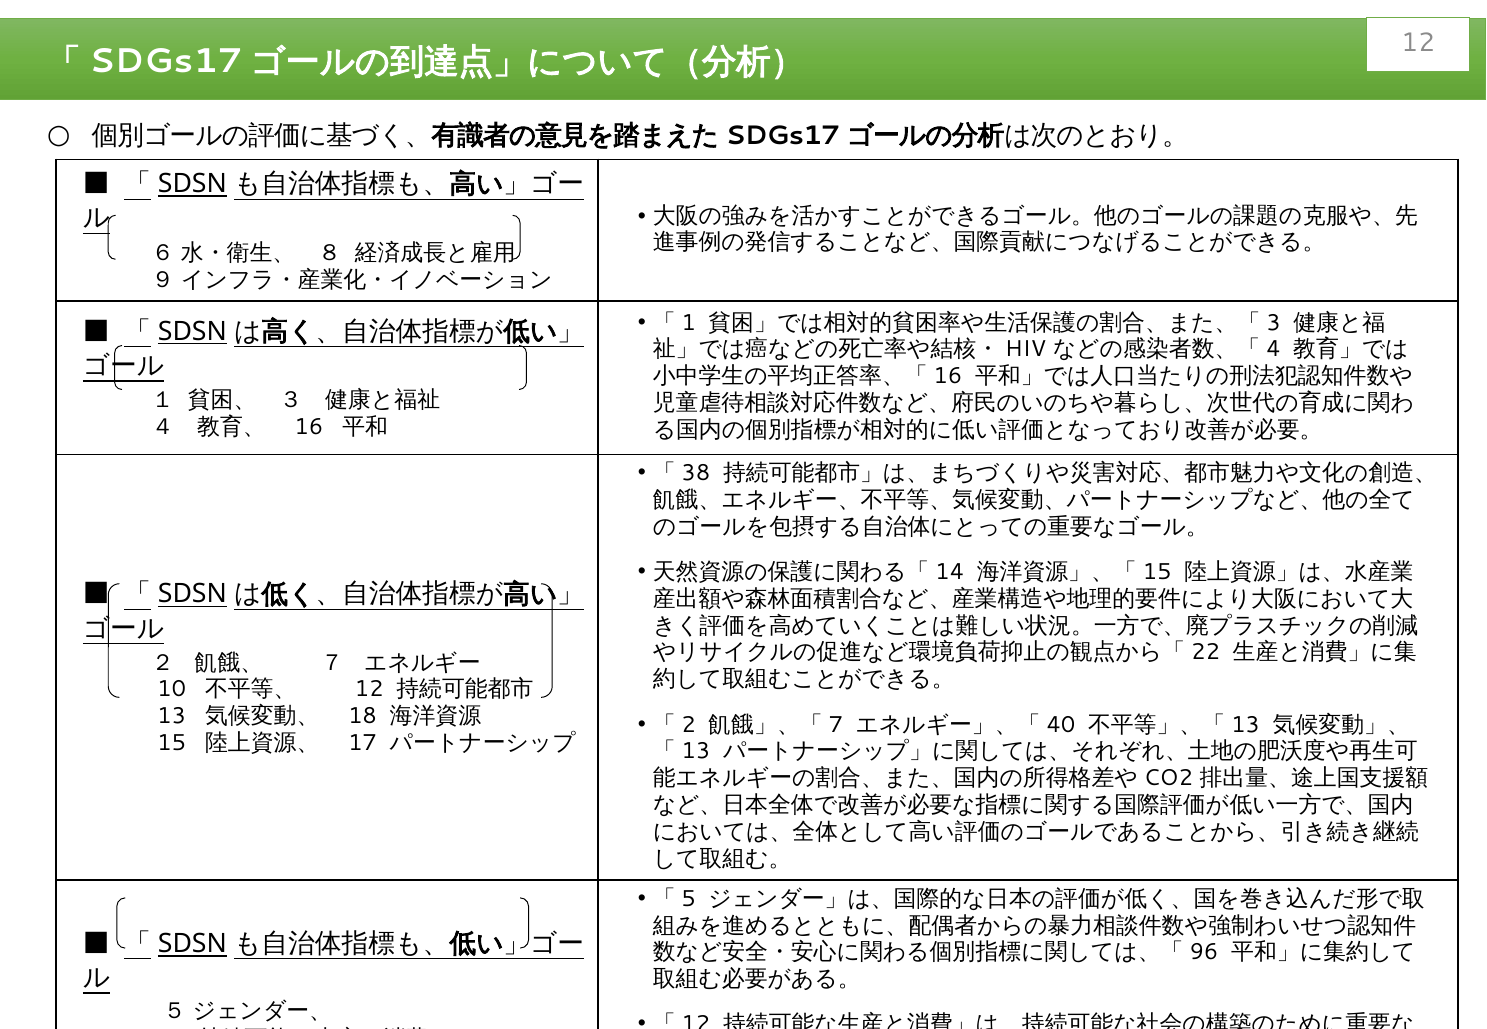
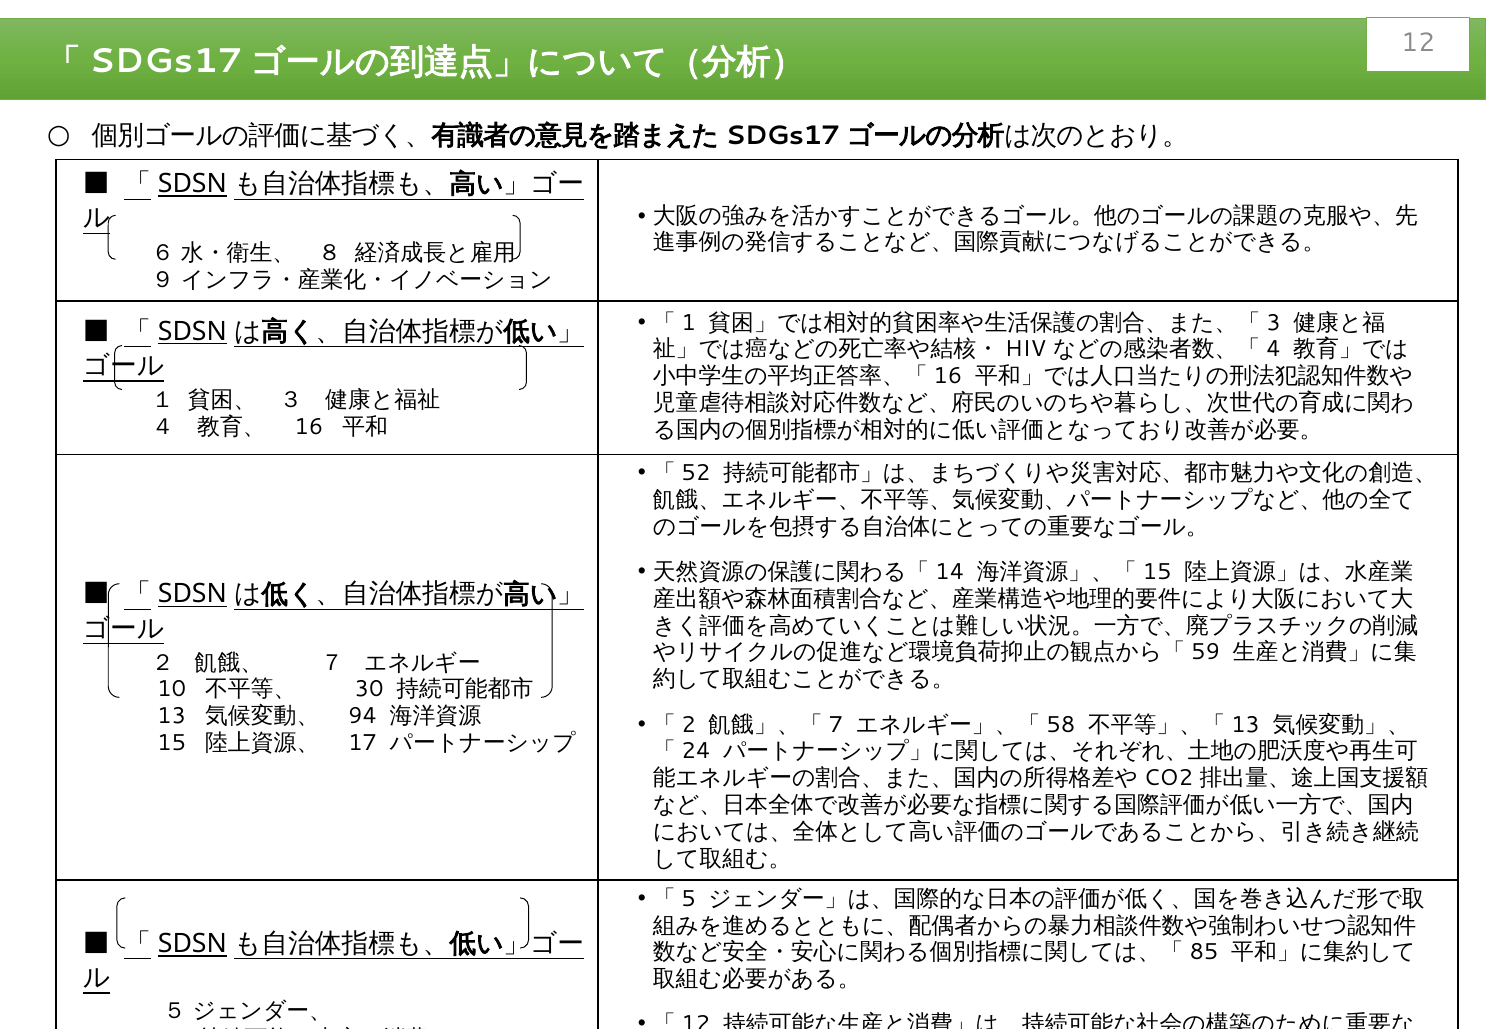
38: 38 -> 52 (696, 473)
22: 22 -> 59 (1206, 652)
12: 12 -> 30 (369, 690)
18: 18 -> 94 (362, 716)
40: 40 -> 58 (1061, 725)
13: 13 -> 24 (696, 752)
96: 96 -> 85 (1204, 952)
